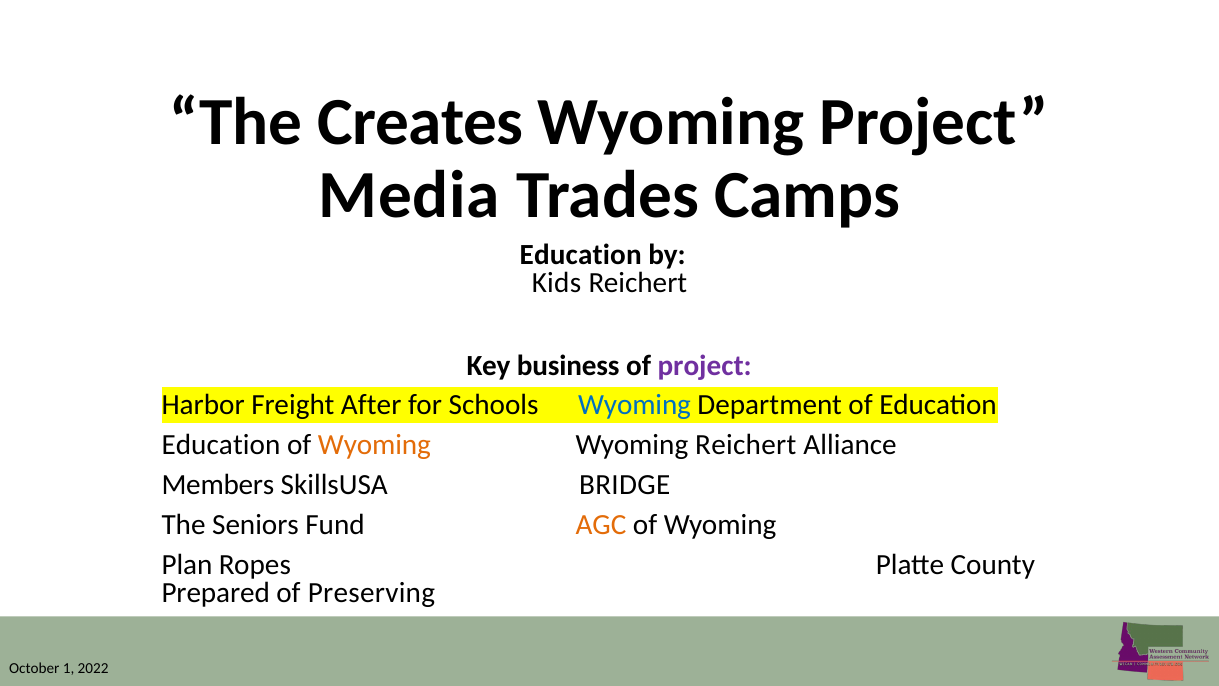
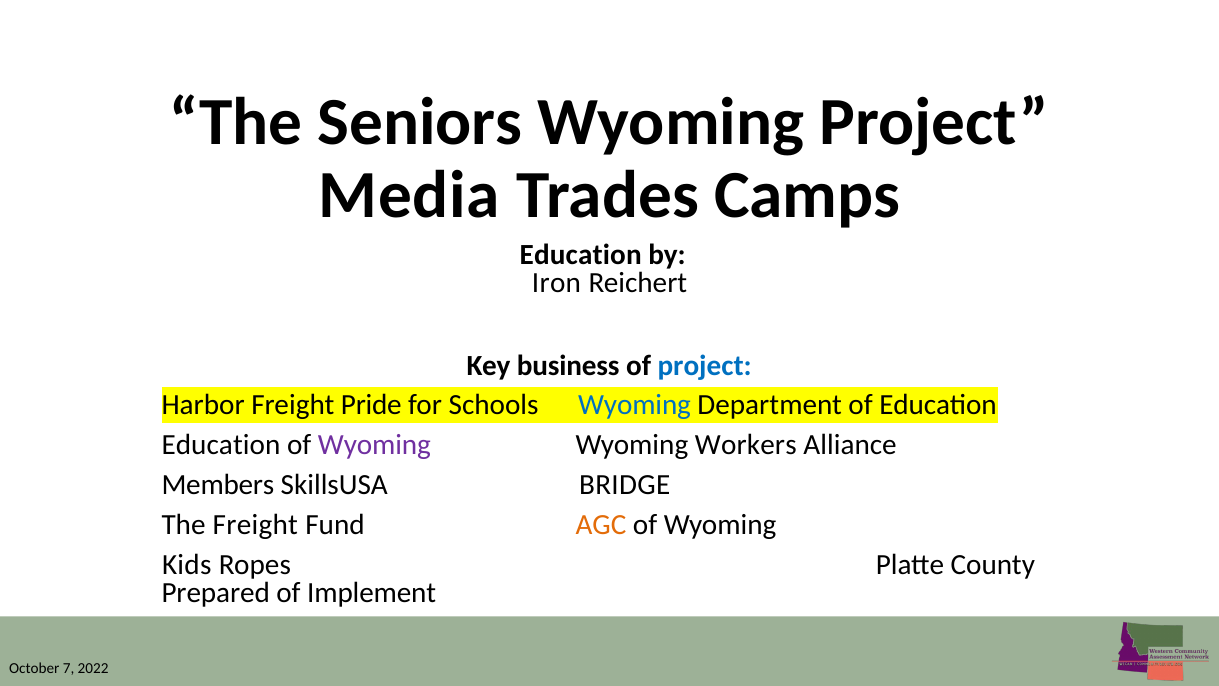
Creates: Creates -> Seniors (420, 123)
Kids: Kids -> Iron (556, 283)
project colour: purple -> blue (705, 365)
After: After -> Pride (371, 405)
Wyoming colour: orange -> purple (374, 445)
Wyoming Reichert: Reichert -> Workers (746, 445)
The Seniors: Seniors -> Freight (255, 524)
Plan: Plan -> Kids (187, 564)
Preserving: Preserving -> Implement (372, 593)
1: 1 -> 7 (69, 668)
